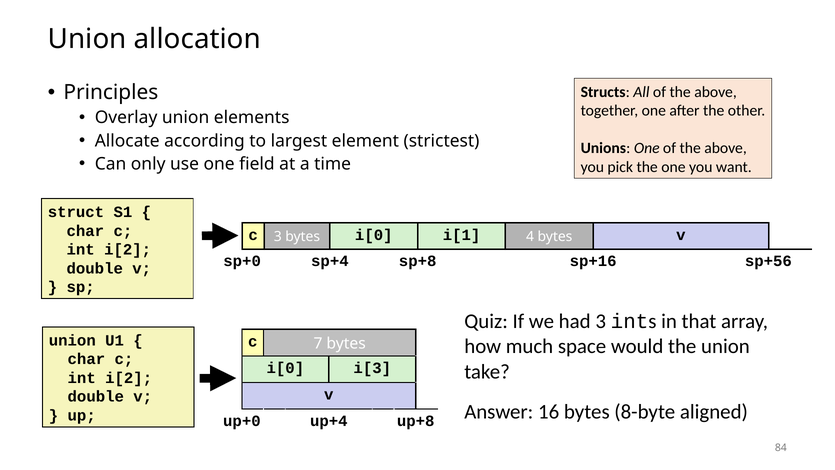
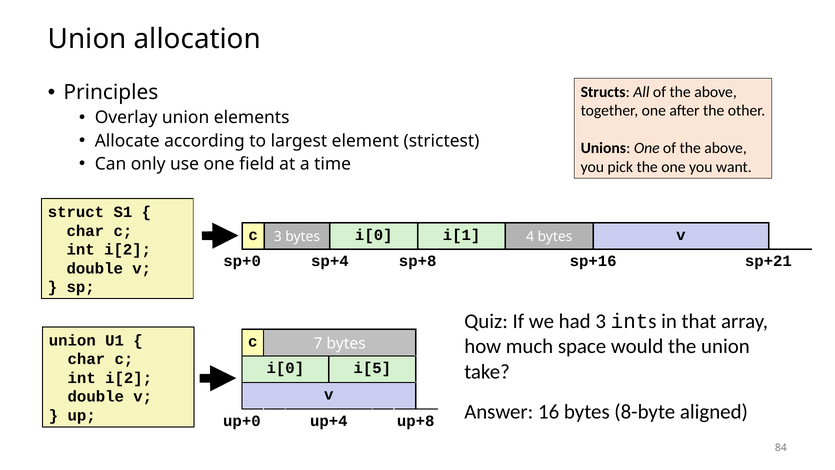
sp+56: sp+56 -> sp+21 (768, 261)
i[3: i[3 -> i[5 (372, 368)
